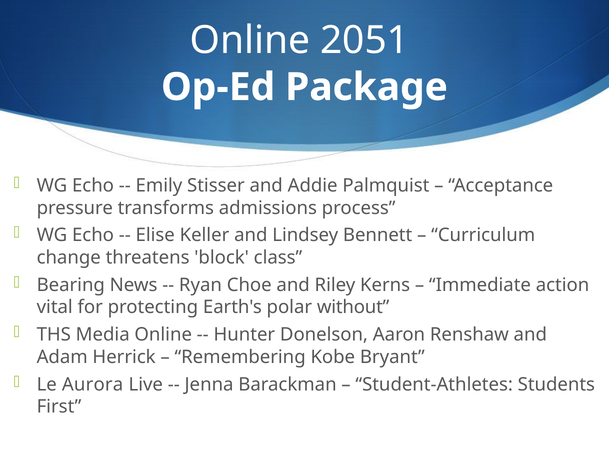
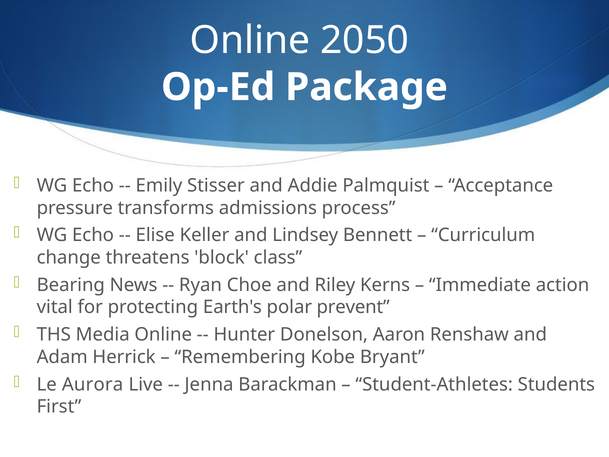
2051: 2051 -> 2050 (365, 40)
without: without -> prevent (353, 307)
